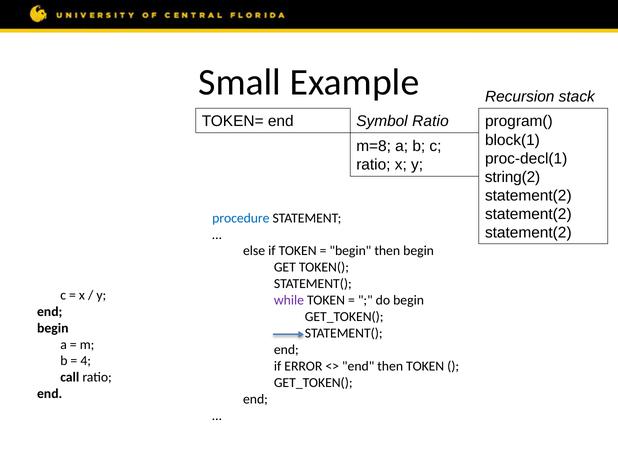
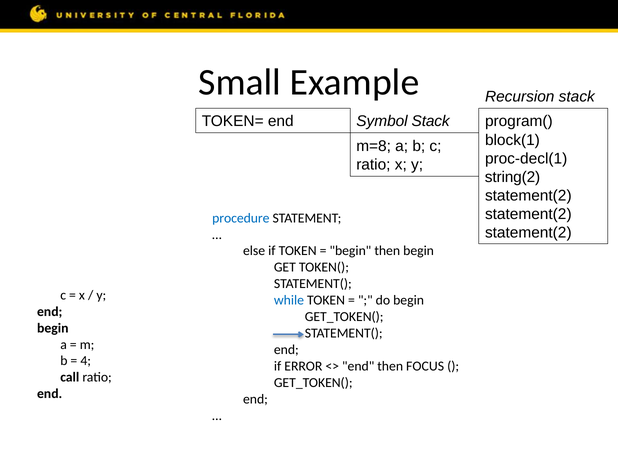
Symbol Ratio: Ratio -> Stack (431, 122)
while colour: purple -> blue (289, 301)
then TOKEN: TOKEN -> FOCUS (425, 367)
